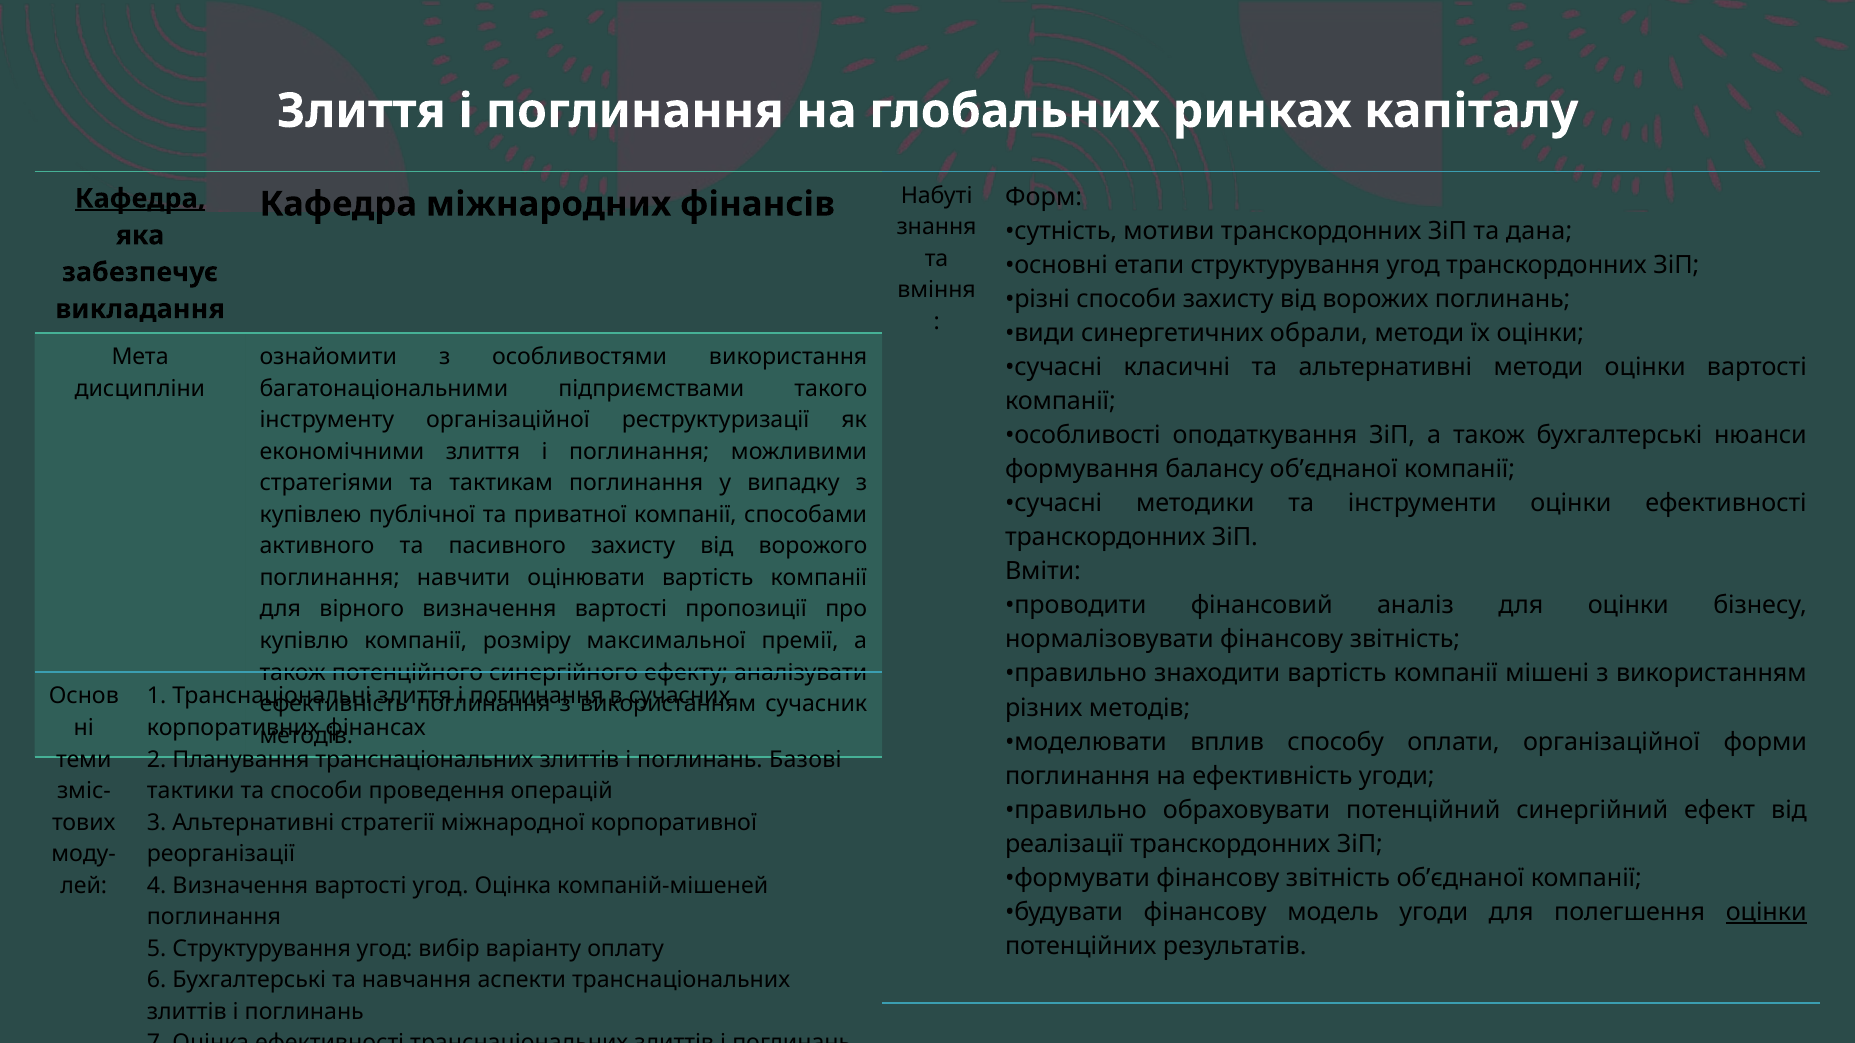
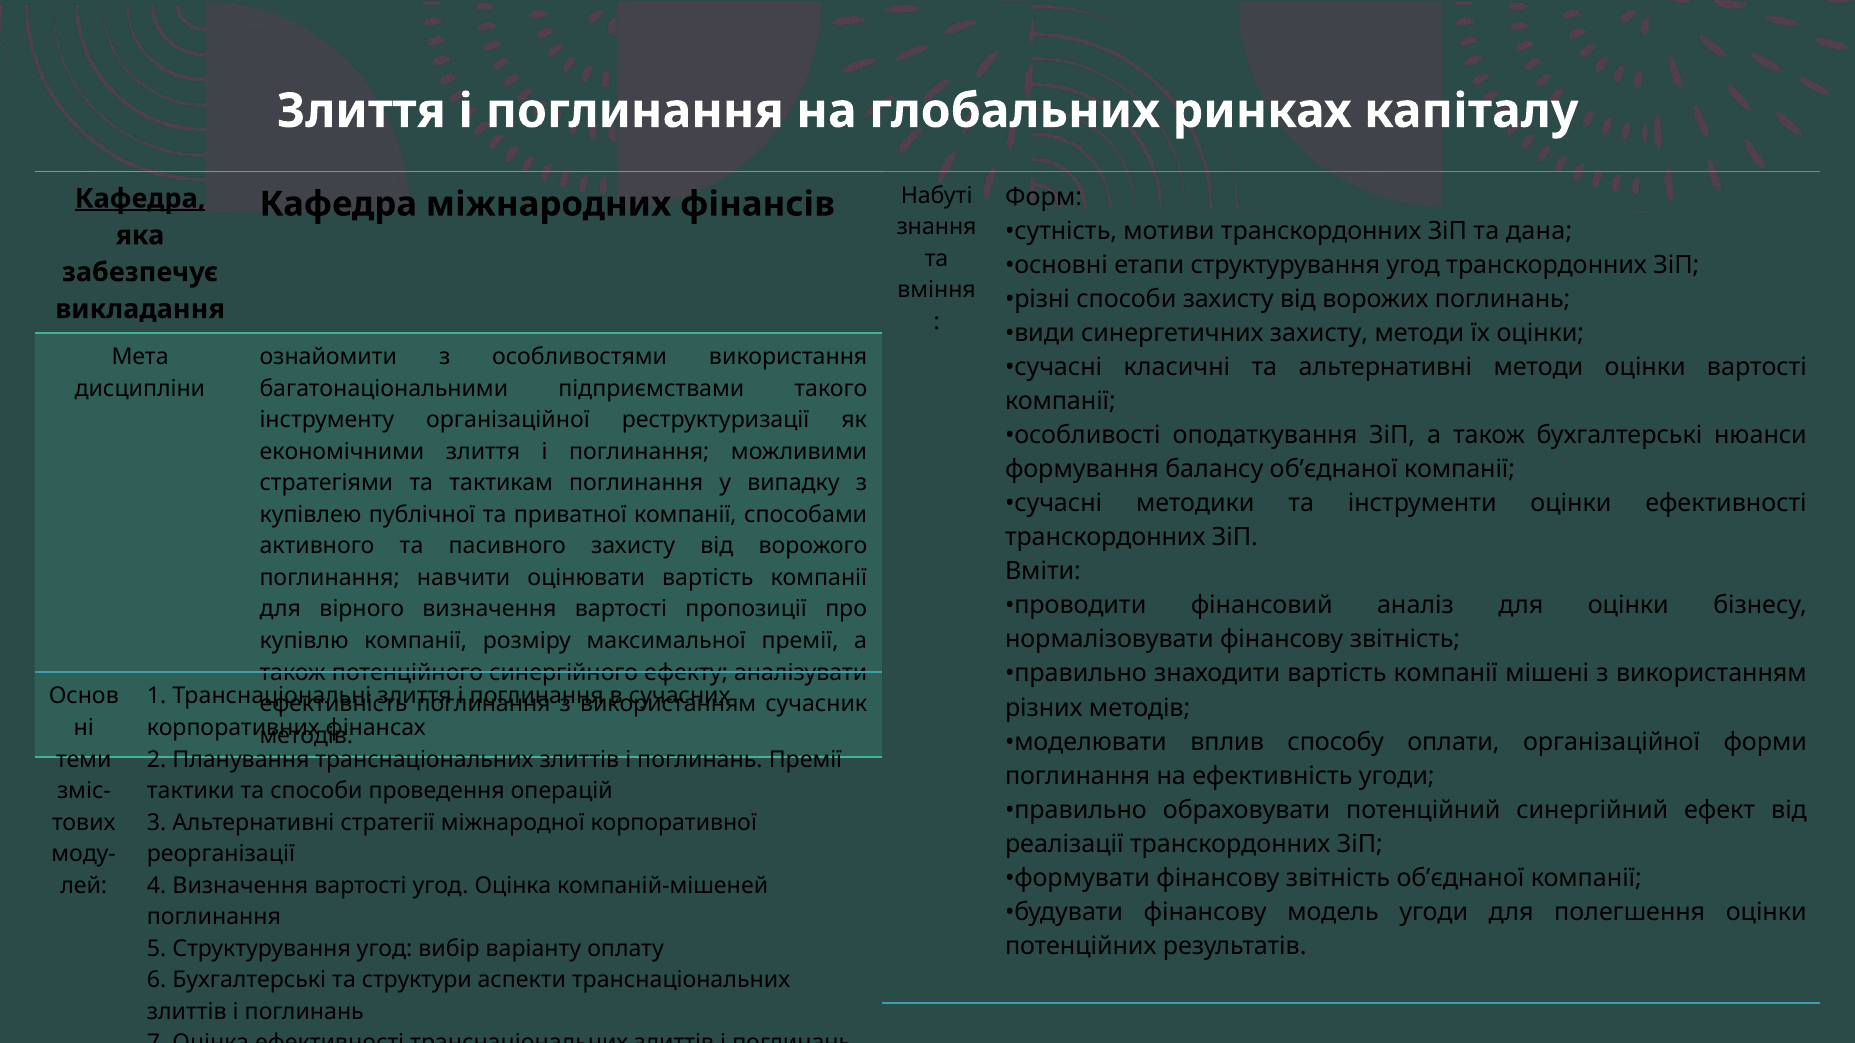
синергетичних обрали: обрали -> захисту (1319, 333)
поглинань Базові: Базові -> Премії (805, 760)
оцінки underline: present -> none (1766, 912)
навчання: навчання -> структури (417, 981)
